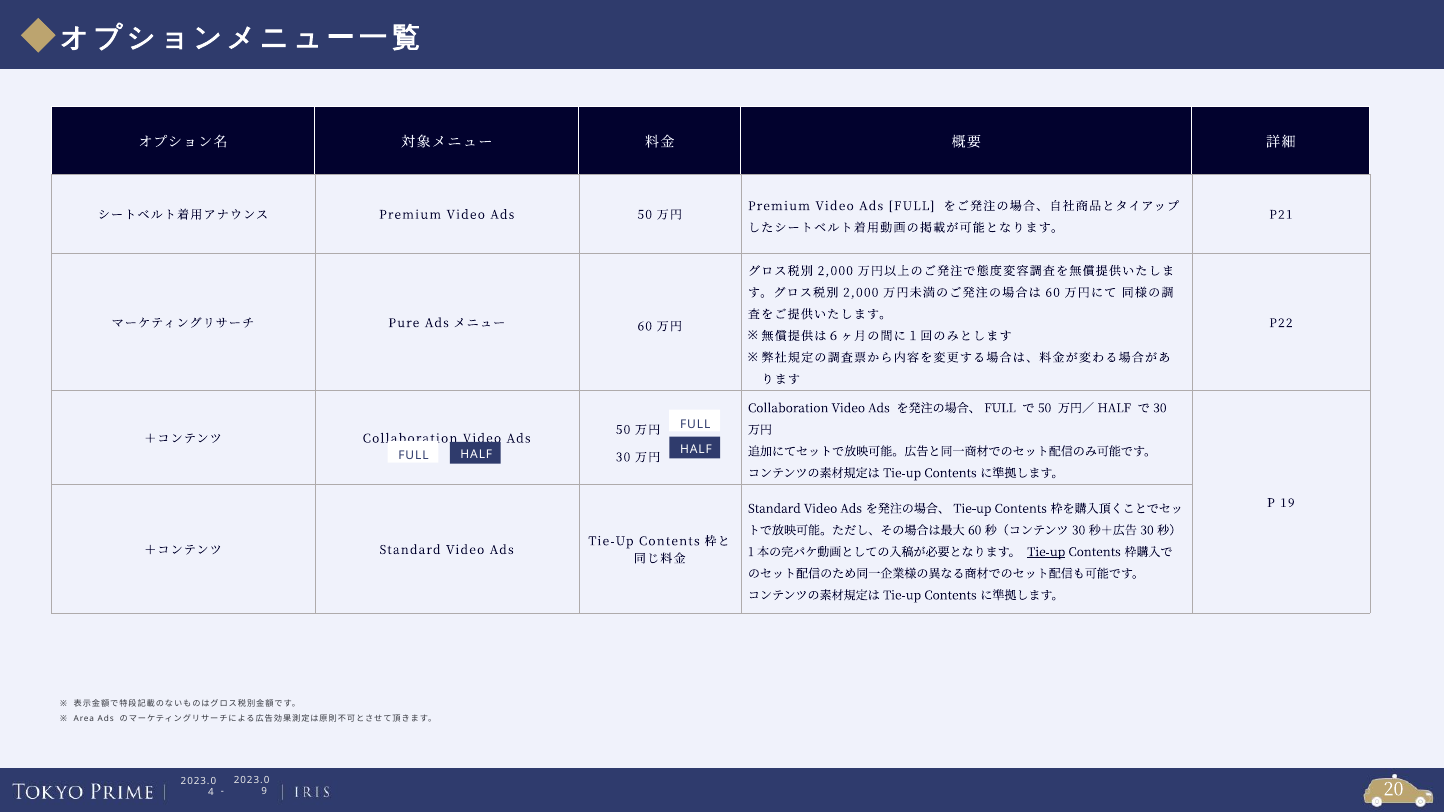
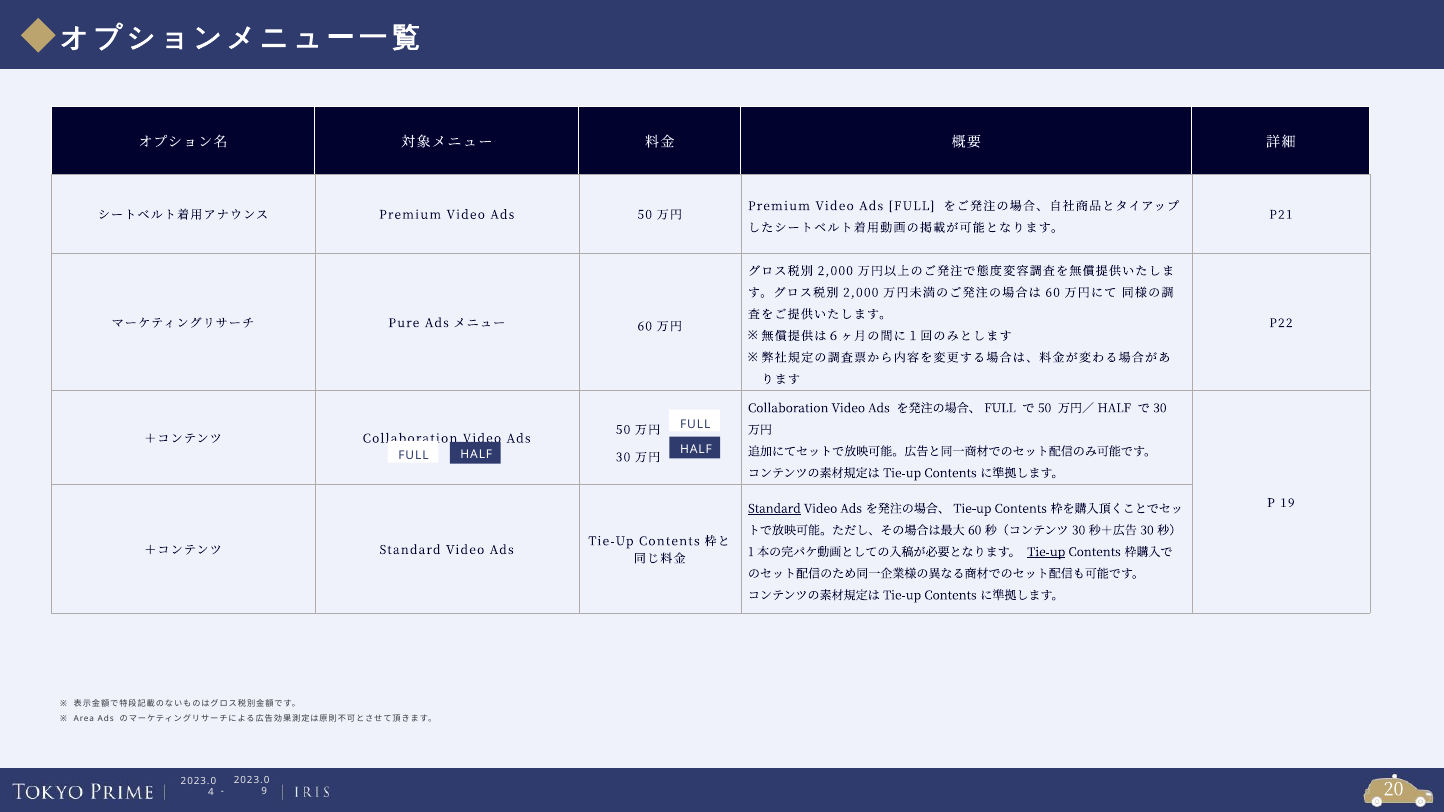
Standard underline: none -> present (774, 509)
